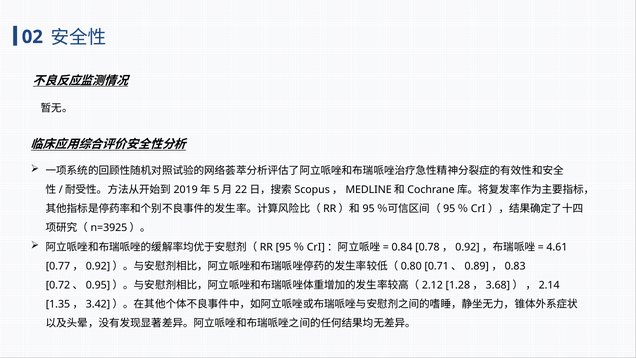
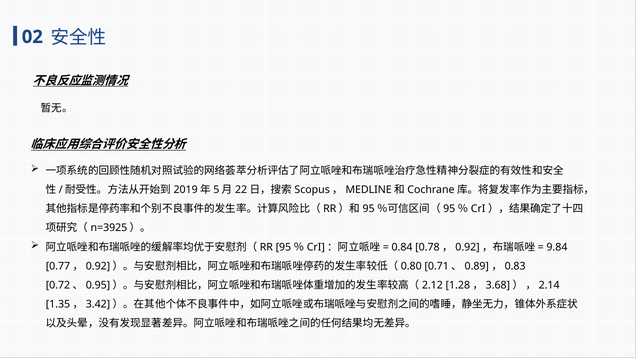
4.61: 4.61 -> 9.84 (557, 247)
